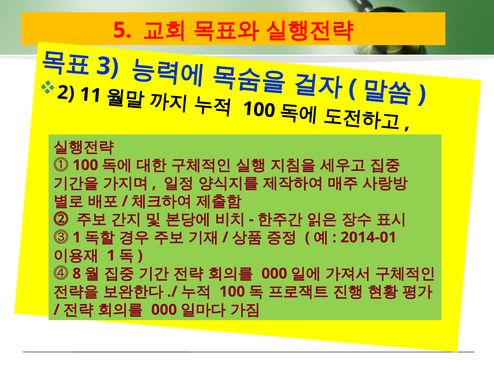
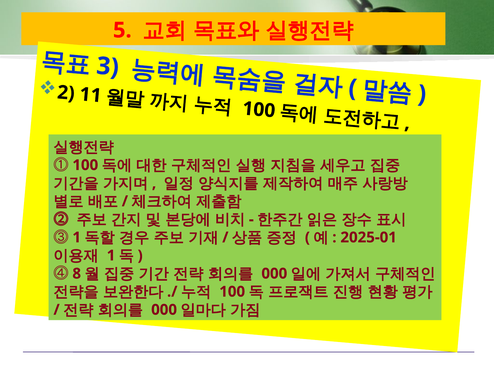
2014-01: 2014-01 -> 2025-01 (369, 238)
